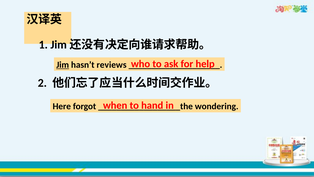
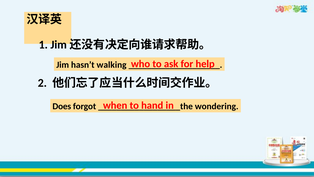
Jim underline: present -> none (63, 65)
reviews: reviews -> walking (112, 65)
Here: Here -> Does (62, 106)
